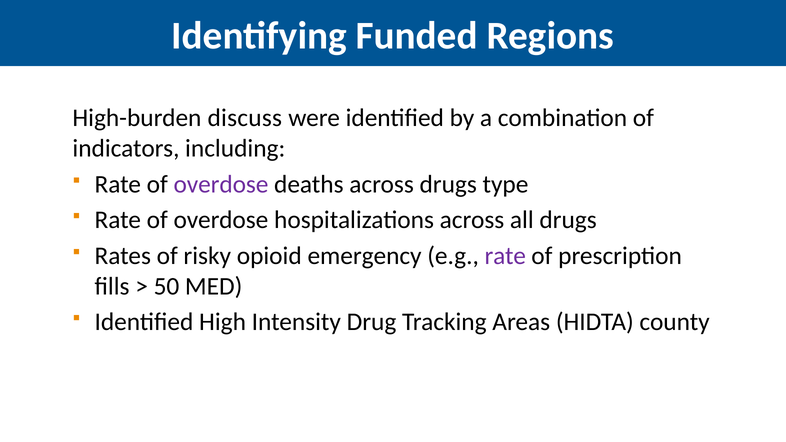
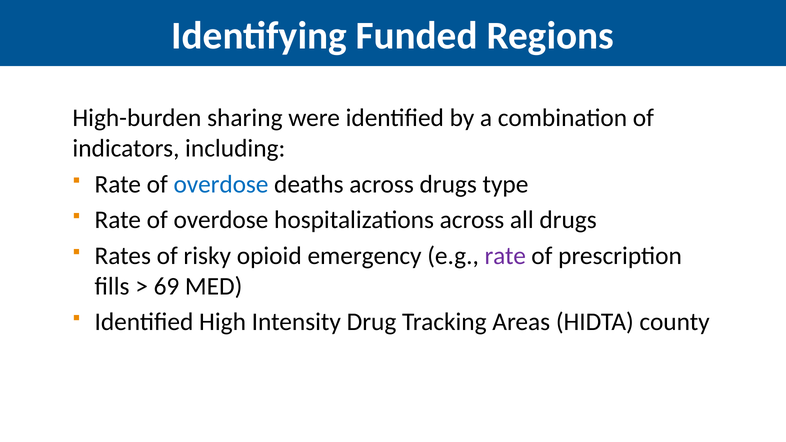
discuss: discuss -> sharing (245, 118)
overdose colour: purple -> blue (221, 184)
50: 50 -> 69 (166, 286)
